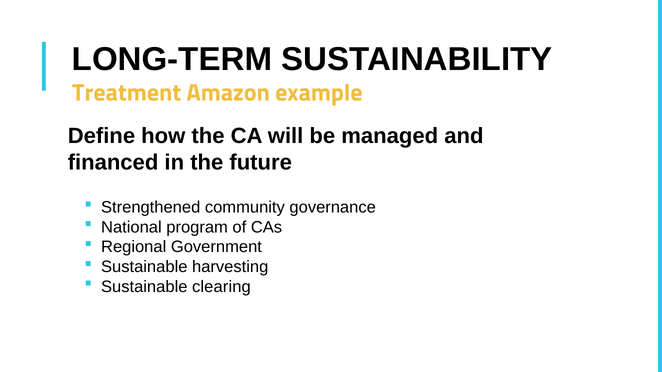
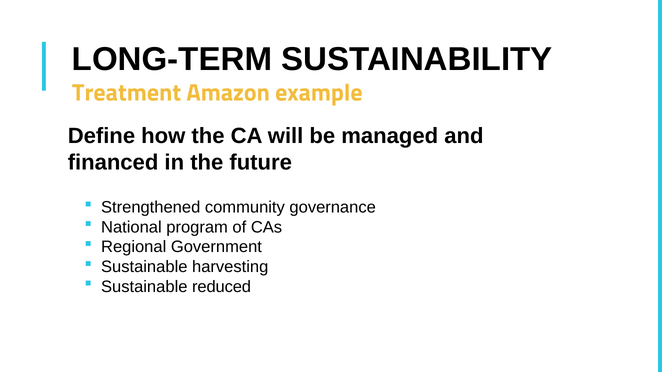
clearing: clearing -> reduced (222, 287)
